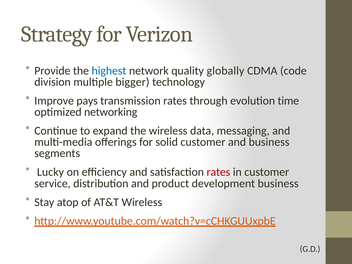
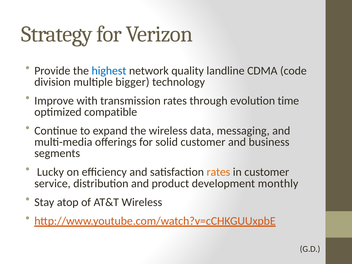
globally: globally -> landline (226, 71)
pays: pays -> with (87, 101)
networking: networking -> compatible (111, 112)
rates colour: red -> orange (218, 172)
development business: business -> monthly (278, 183)
